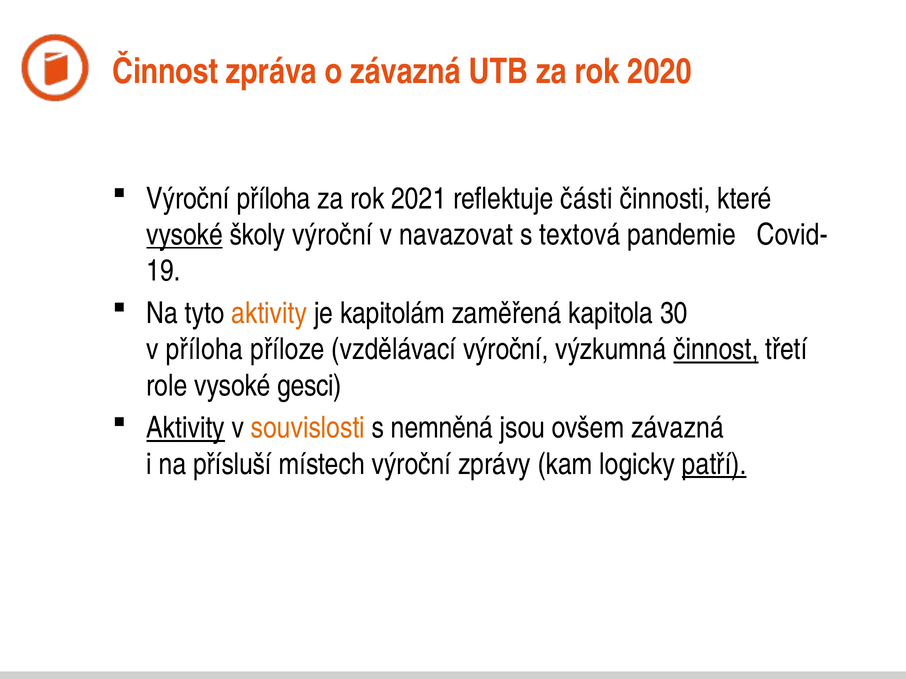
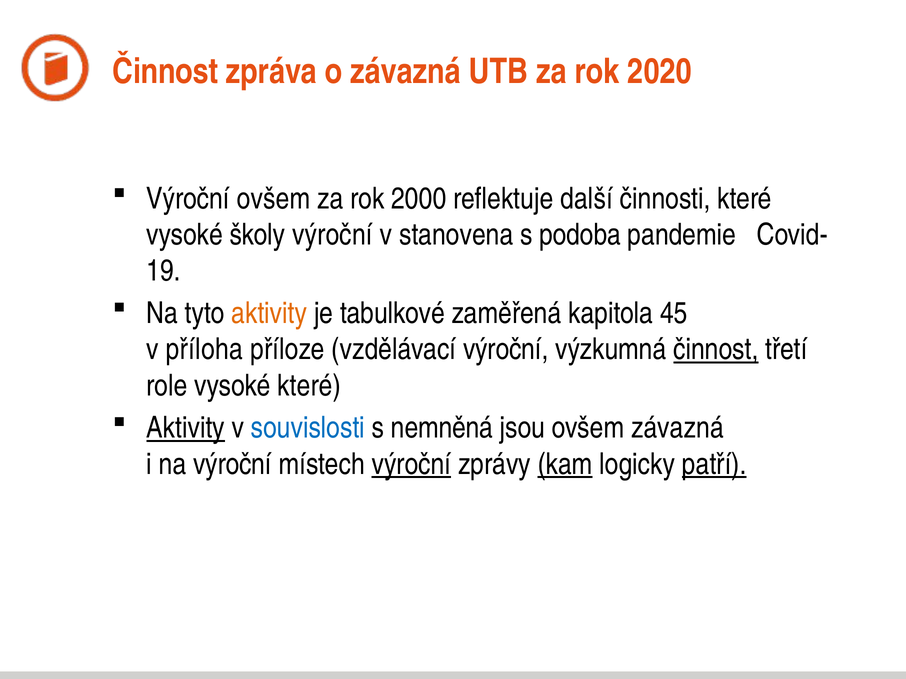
Výroční příloha: příloha -> ovšem (273, 199)
2021: 2021 -> 2000 (419, 199)
části: části -> další (587, 199)
vysoké underline: present -> none (185, 235)
navazovat: navazovat -> stanovena (456, 235)
textová: textová -> podoba (580, 235)
kapitolám: kapitolám -> tabulkové (392, 313)
30: 30 -> 45 (674, 313)
vysoké gesci: gesci -> které (309, 386)
souvislosti colour: orange -> blue (308, 428)
na přísluší: přísluší -> výroční (233, 464)
výroční underline: none -> present (411, 464)
kam underline: none -> present (565, 464)
